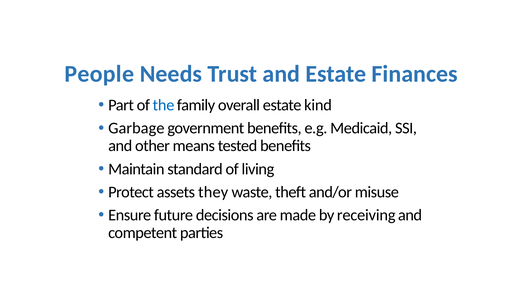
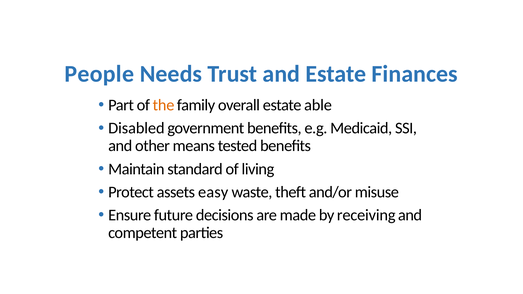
the colour: blue -> orange (163, 105)
kind: kind -> able (318, 105)
Garbage: Garbage -> Disabled (136, 128)
they: they -> easy (213, 192)
